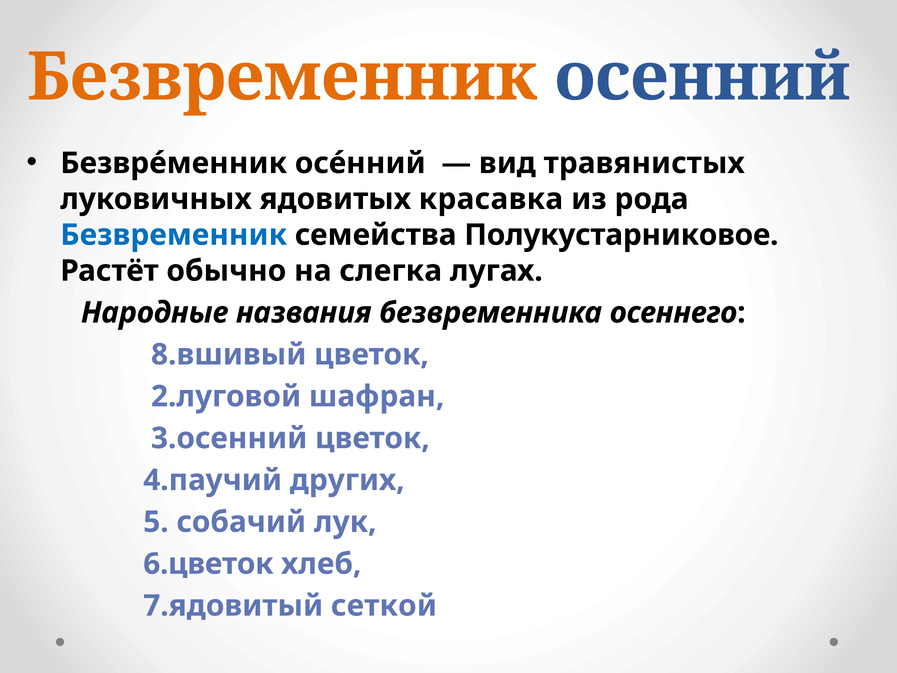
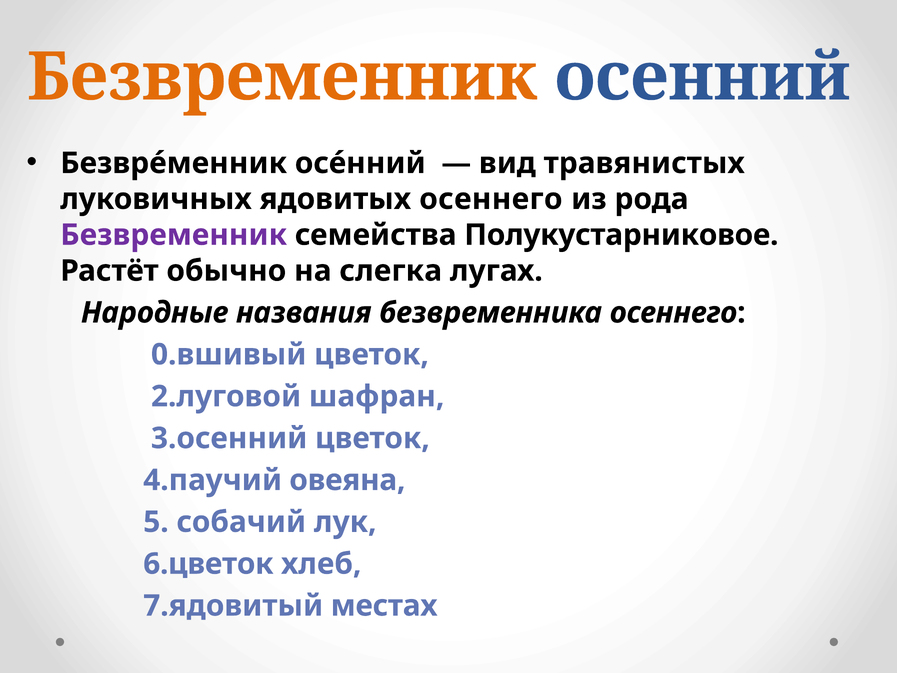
ядовитых красавка: красавка -> осеннего (491, 199)
Безвременник colour: blue -> purple (174, 235)
8.вшивый: 8.вшивый -> 0.вшивый (229, 354)
других: других -> овеяна (347, 480)
сеткой: сеткой -> местах (384, 606)
